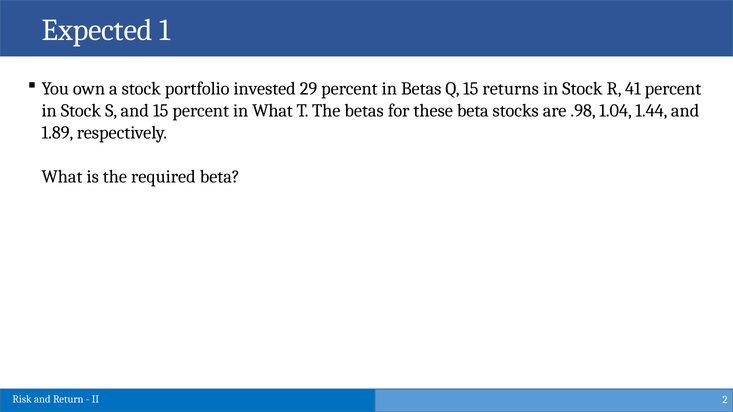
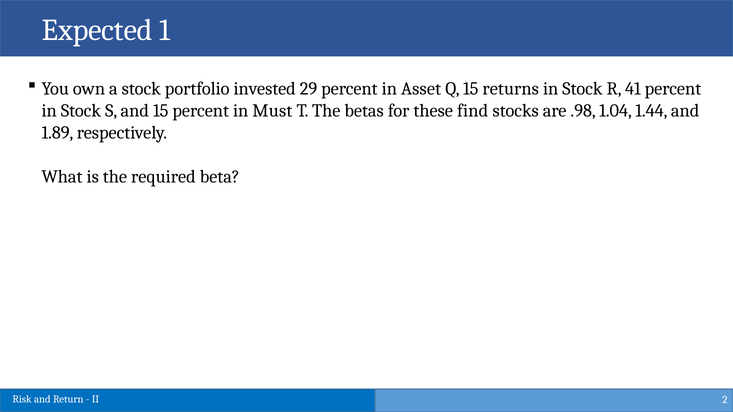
in Betas: Betas -> Asset (421, 89)
in What: What -> Must (272, 111)
these beta: beta -> find (473, 111)
